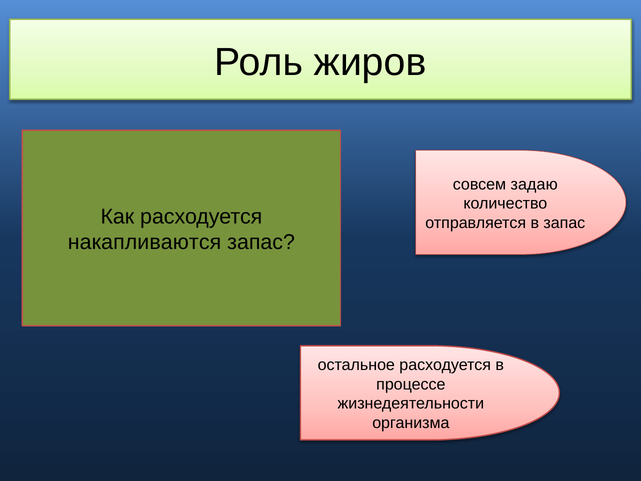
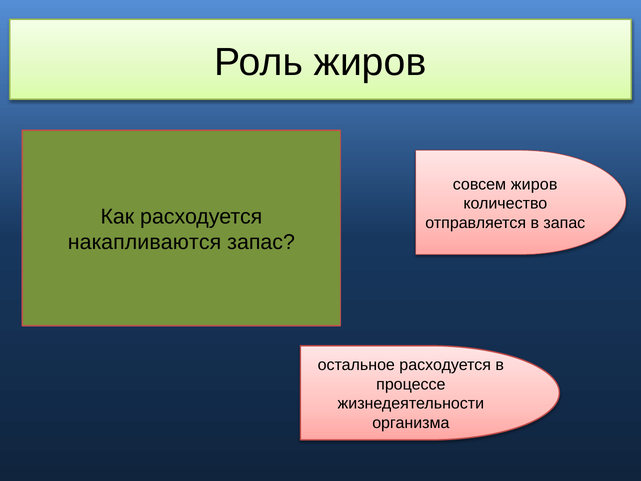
совсем задаю: задаю -> жиров (534, 184)
